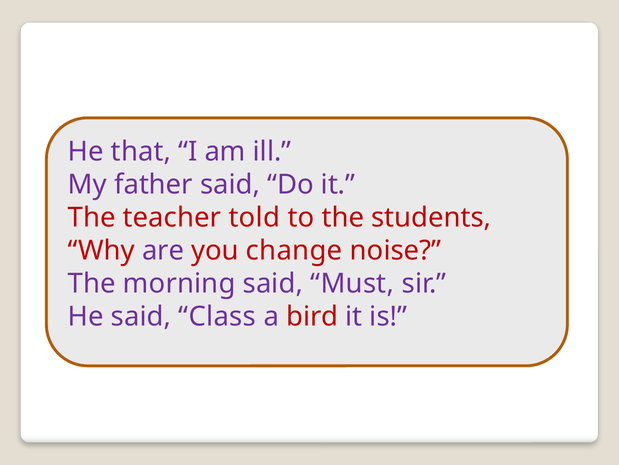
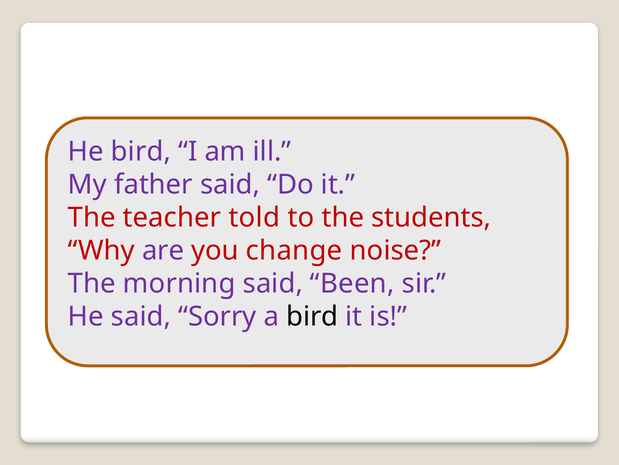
He that: that -> bird (141, 151)
Must: Must -> Been (352, 283)
Class: Class -> Sorry (217, 316)
bird colour: red -> black (312, 316)
